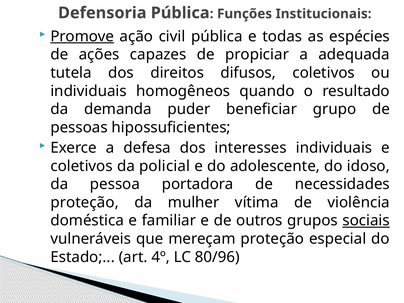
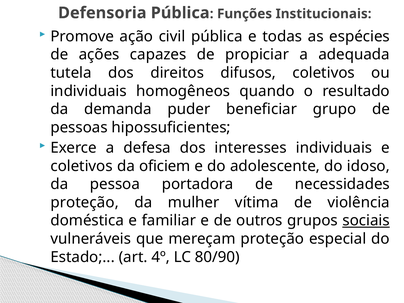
Promove underline: present -> none (82, 36)
policial: policial -> oficiem (165, 166)
80/96: 80/96 -> 80/90 (217, 257)
